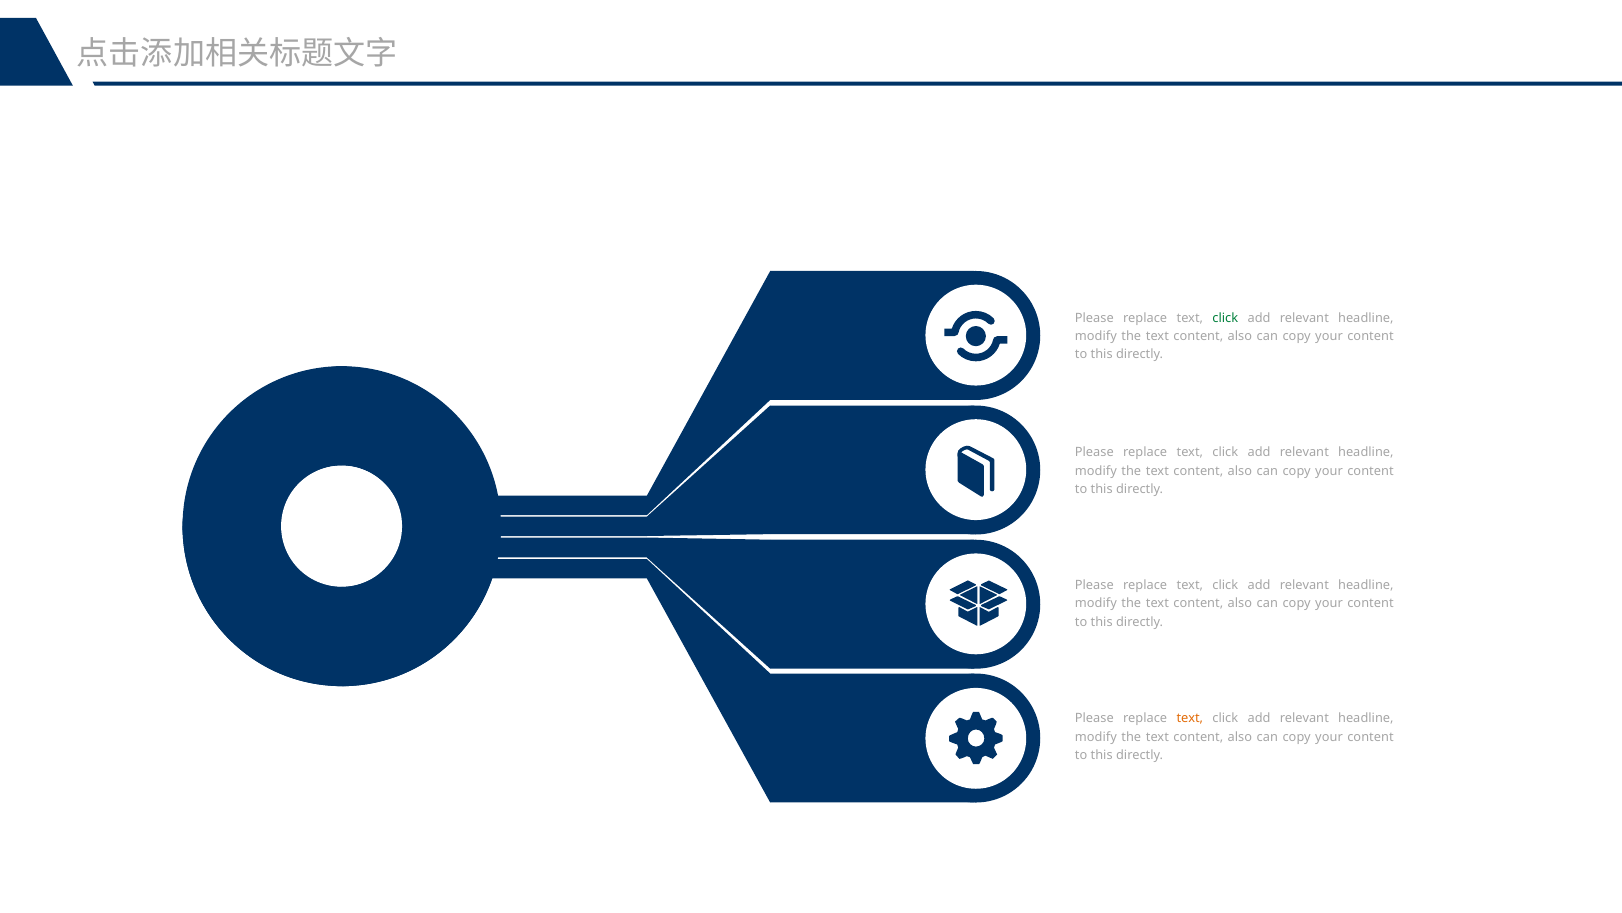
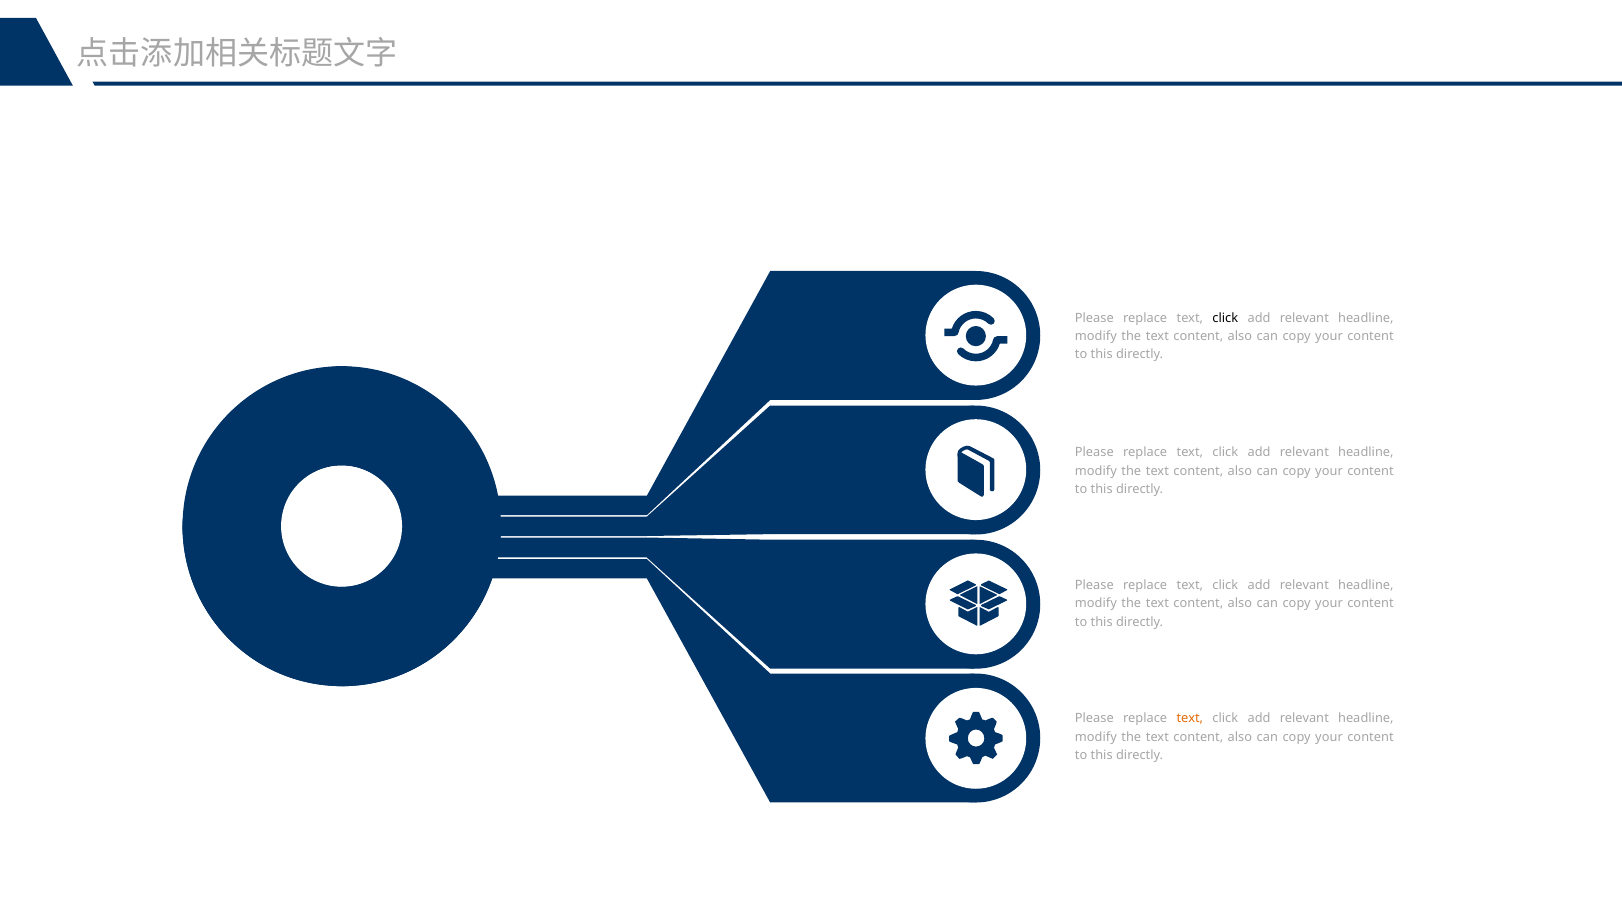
click colour: green -> black (1225, 318)
